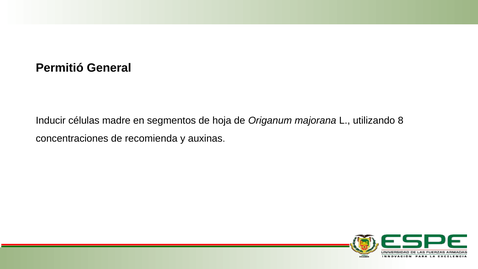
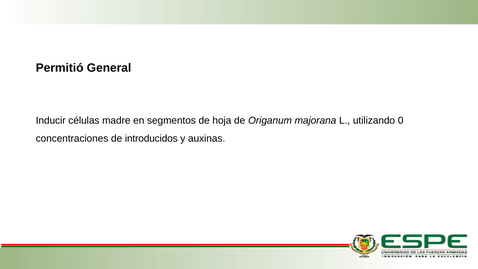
8: 8 -> 0 (401, 121)
recomienda: recomienda -> introducidos (151, 139)
